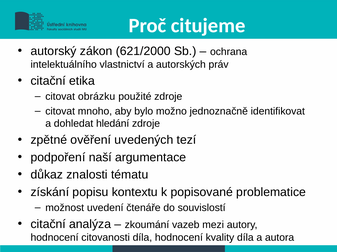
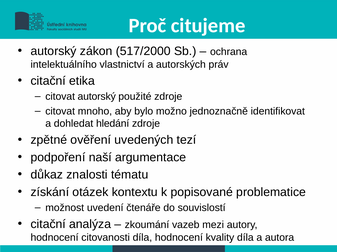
621/2000: 621/2000 -> 517/2000 (143, 51)
citovat obrázku: obrázku -> autorský (97, 97)
popisu: popisu -> otázek (90, 193)
